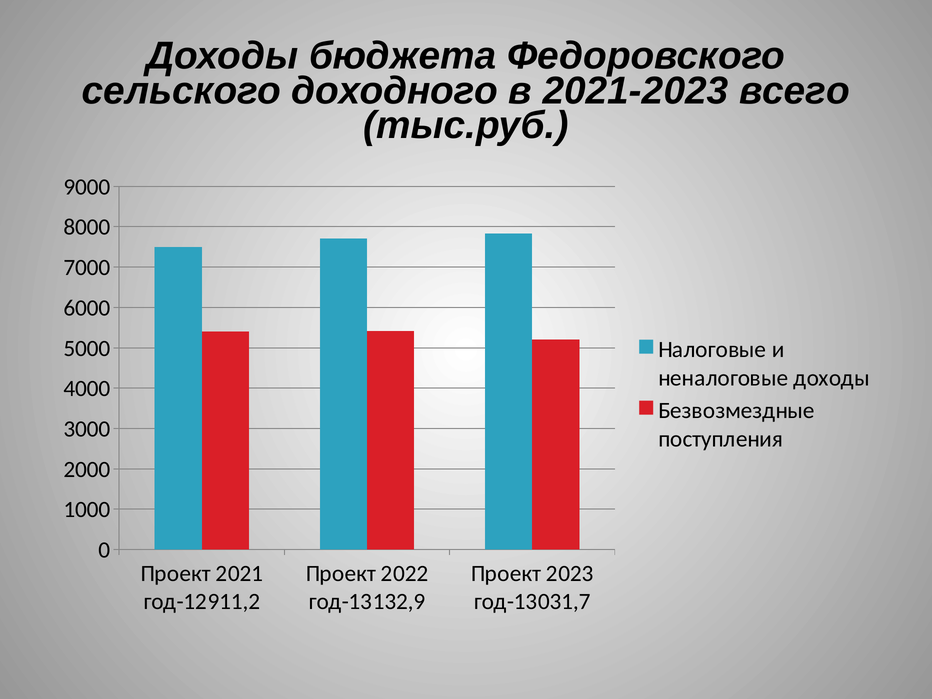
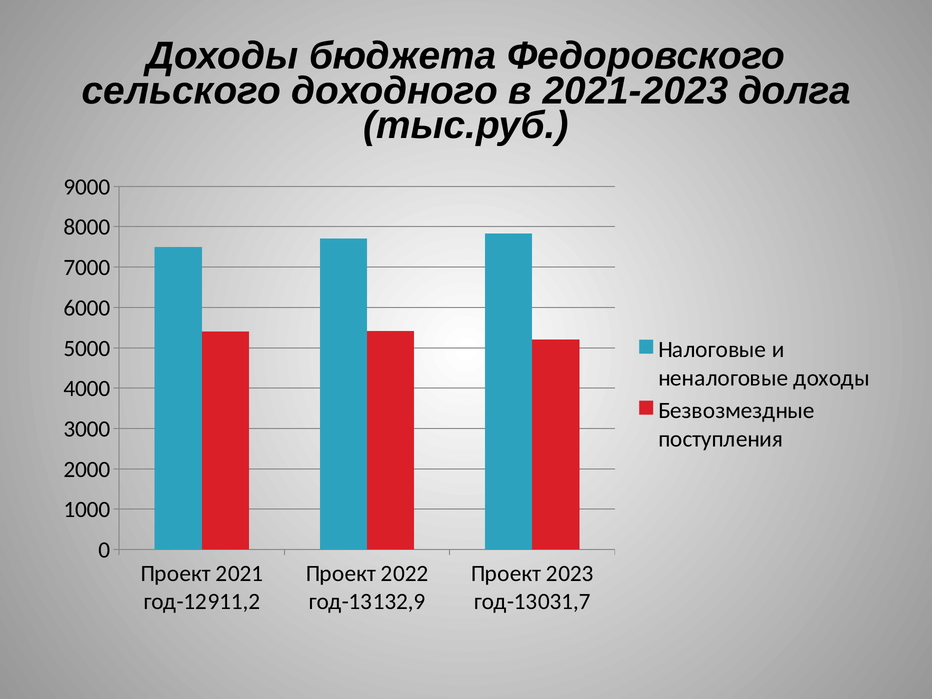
всего: всего -> долга (795, 91)
